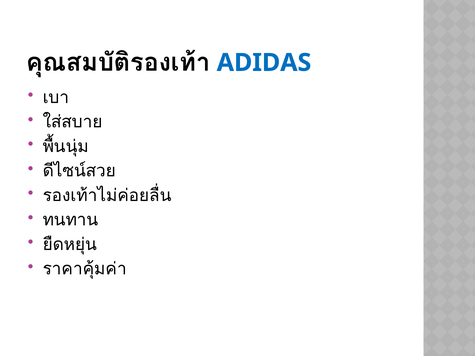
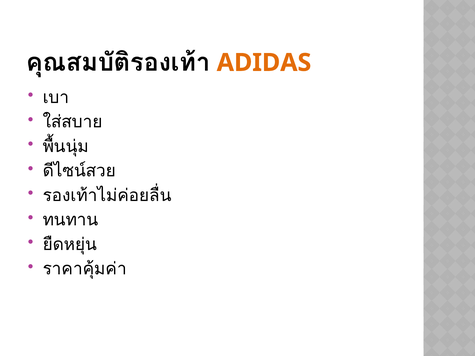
ADIDAS colour: blue -> orange (264, 63)
